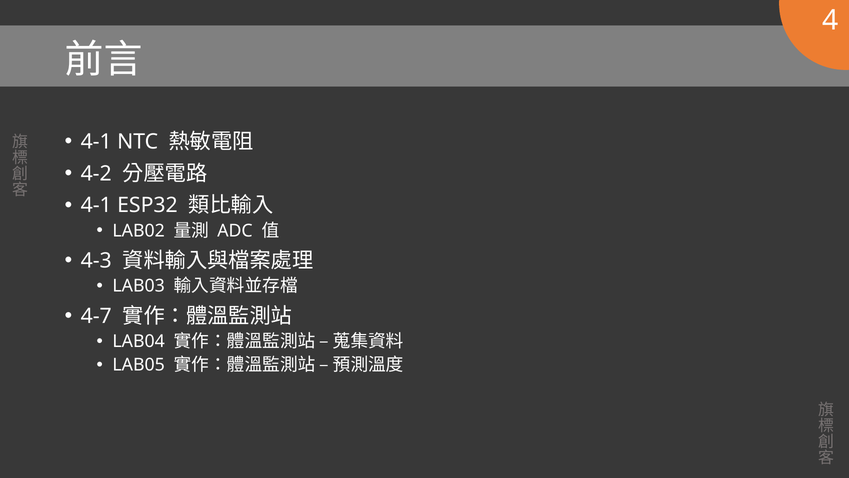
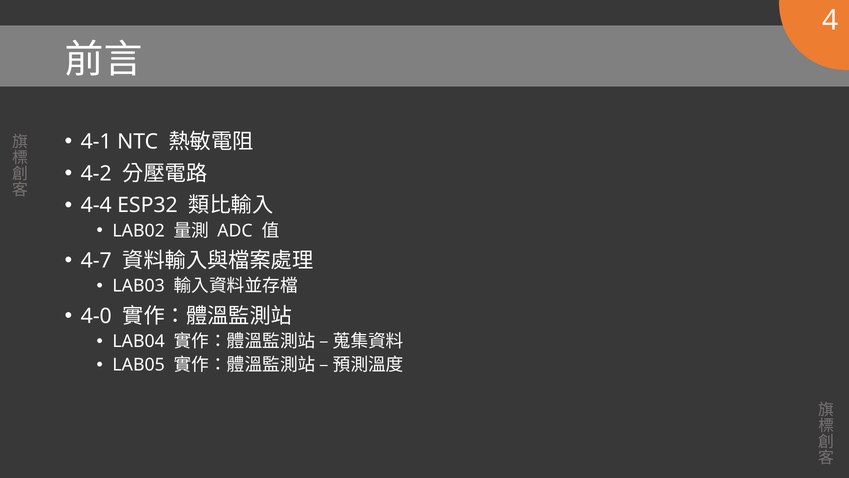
4-1: 4-1 -> 4-4 (96, 205)
4-3: 4-3 -> 4-7 (96, 260)
4-7: 4-7 -> 4-0 (96, 316)
